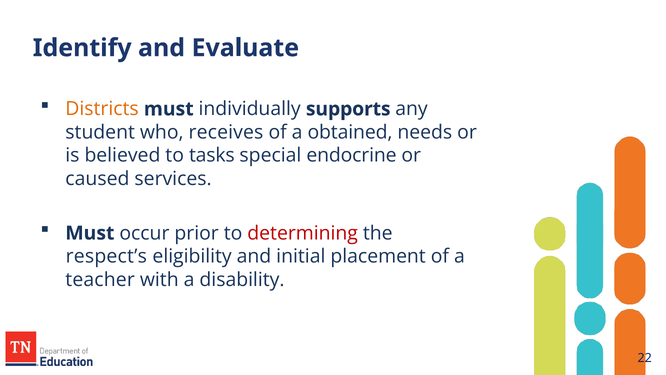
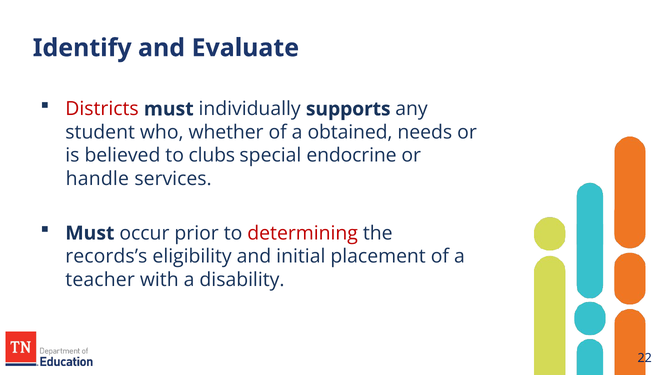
Districts colour: orange -> red (102, 109)
receives: receives -> whether (226, 132)
tasks: tasks -> clubs (212, 155)
caused: caused -> handle (97, 179)
respect’s: respect’s -> records’s (106, 256)
